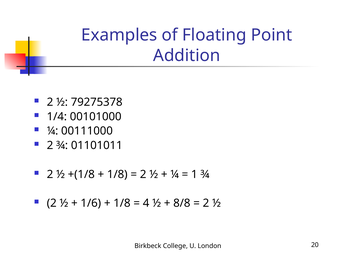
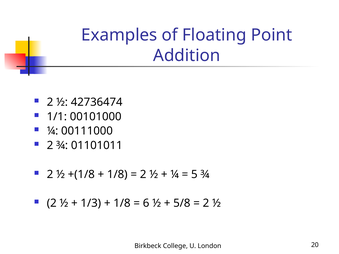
79275378: 79275378 -> 42736474 (97, 102)
1/4: 1/4 -> 1/1 (57, 117)
1: 1 -> 5 (194, 174)
1/6: 1/6 -> 1/3 (91, 203)
4: 4 -> 6 (146, 203)
8/8: 8/8 -> 5/8 (182, 203)
